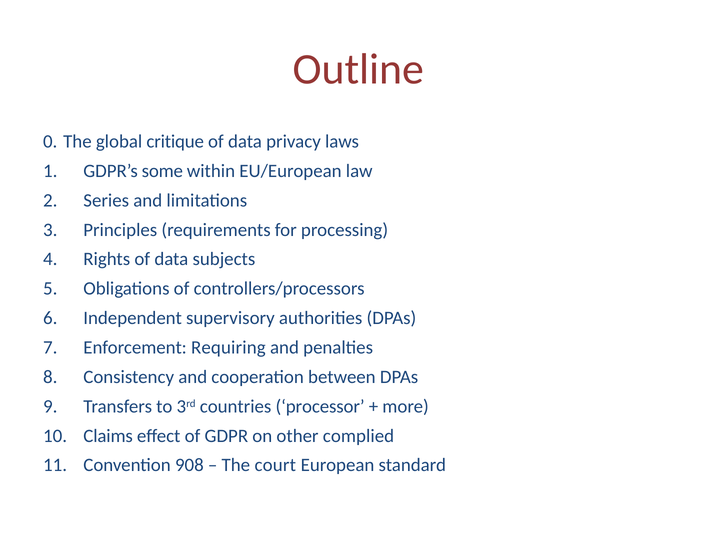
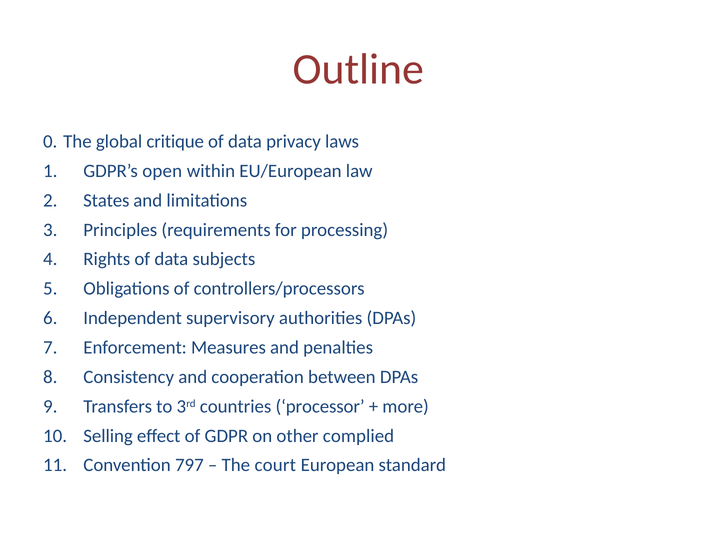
some: some -> open (162, 171)
Series: Series -> States (106, 201)
Requiring: Requiring -> Measures (228, 348)
Claims: Claims -> Selling (108, 436)
908: 908 -> 797 (189, 466)
